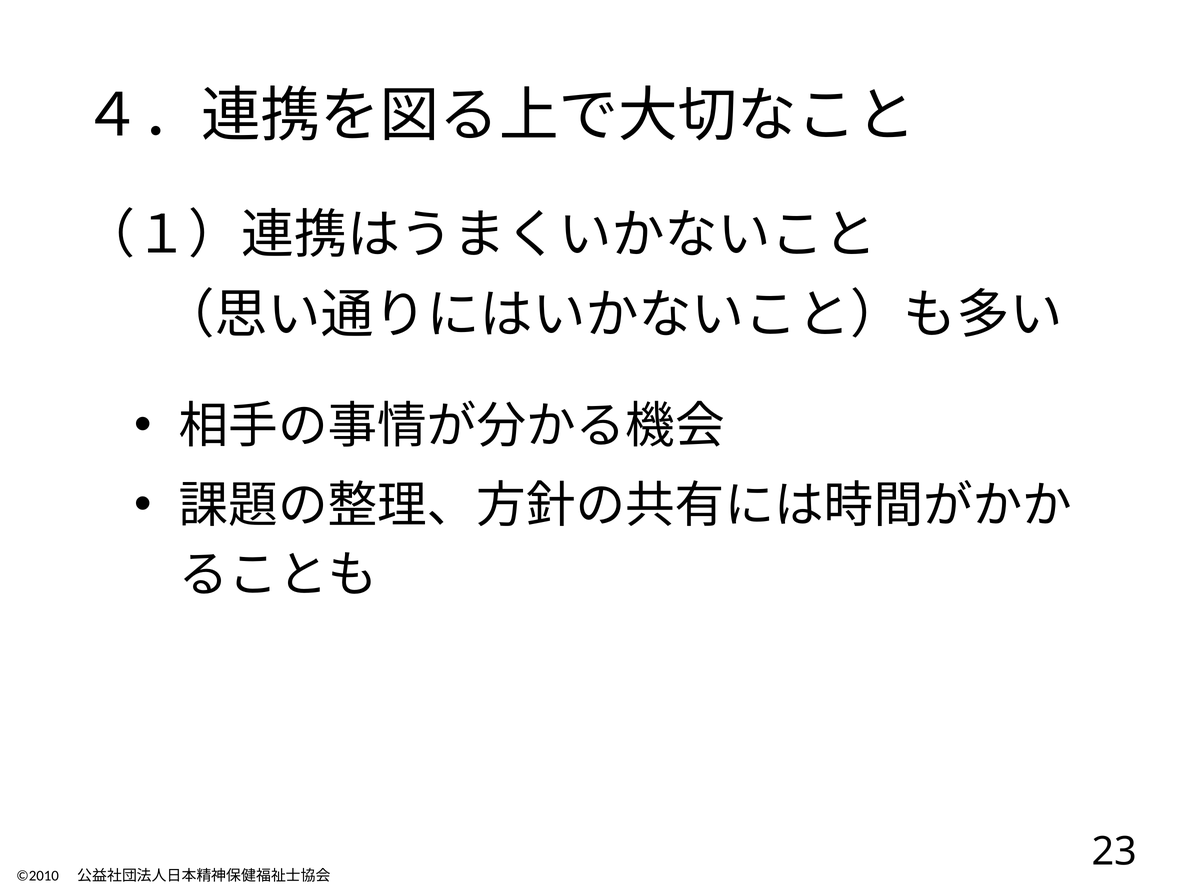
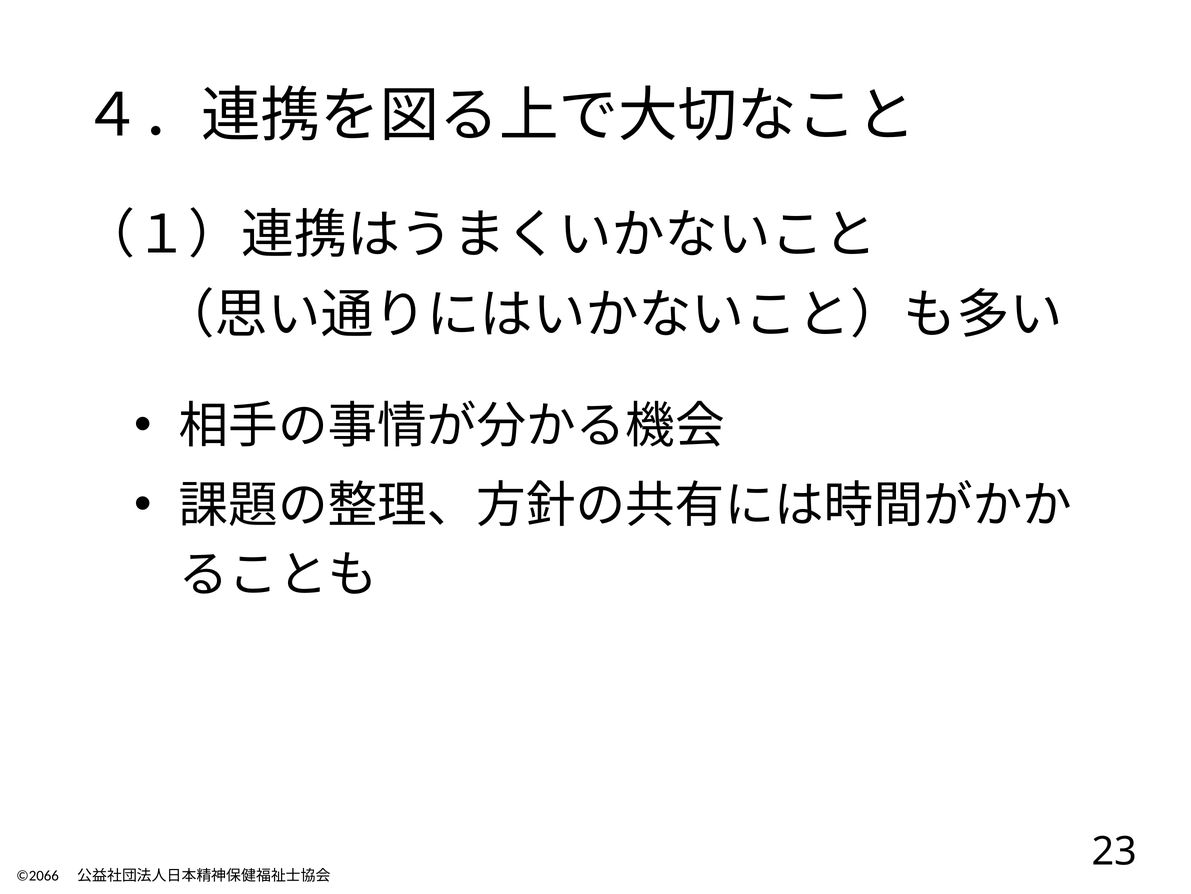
©2010: ©2010 -> ©2066 (38, 875)
